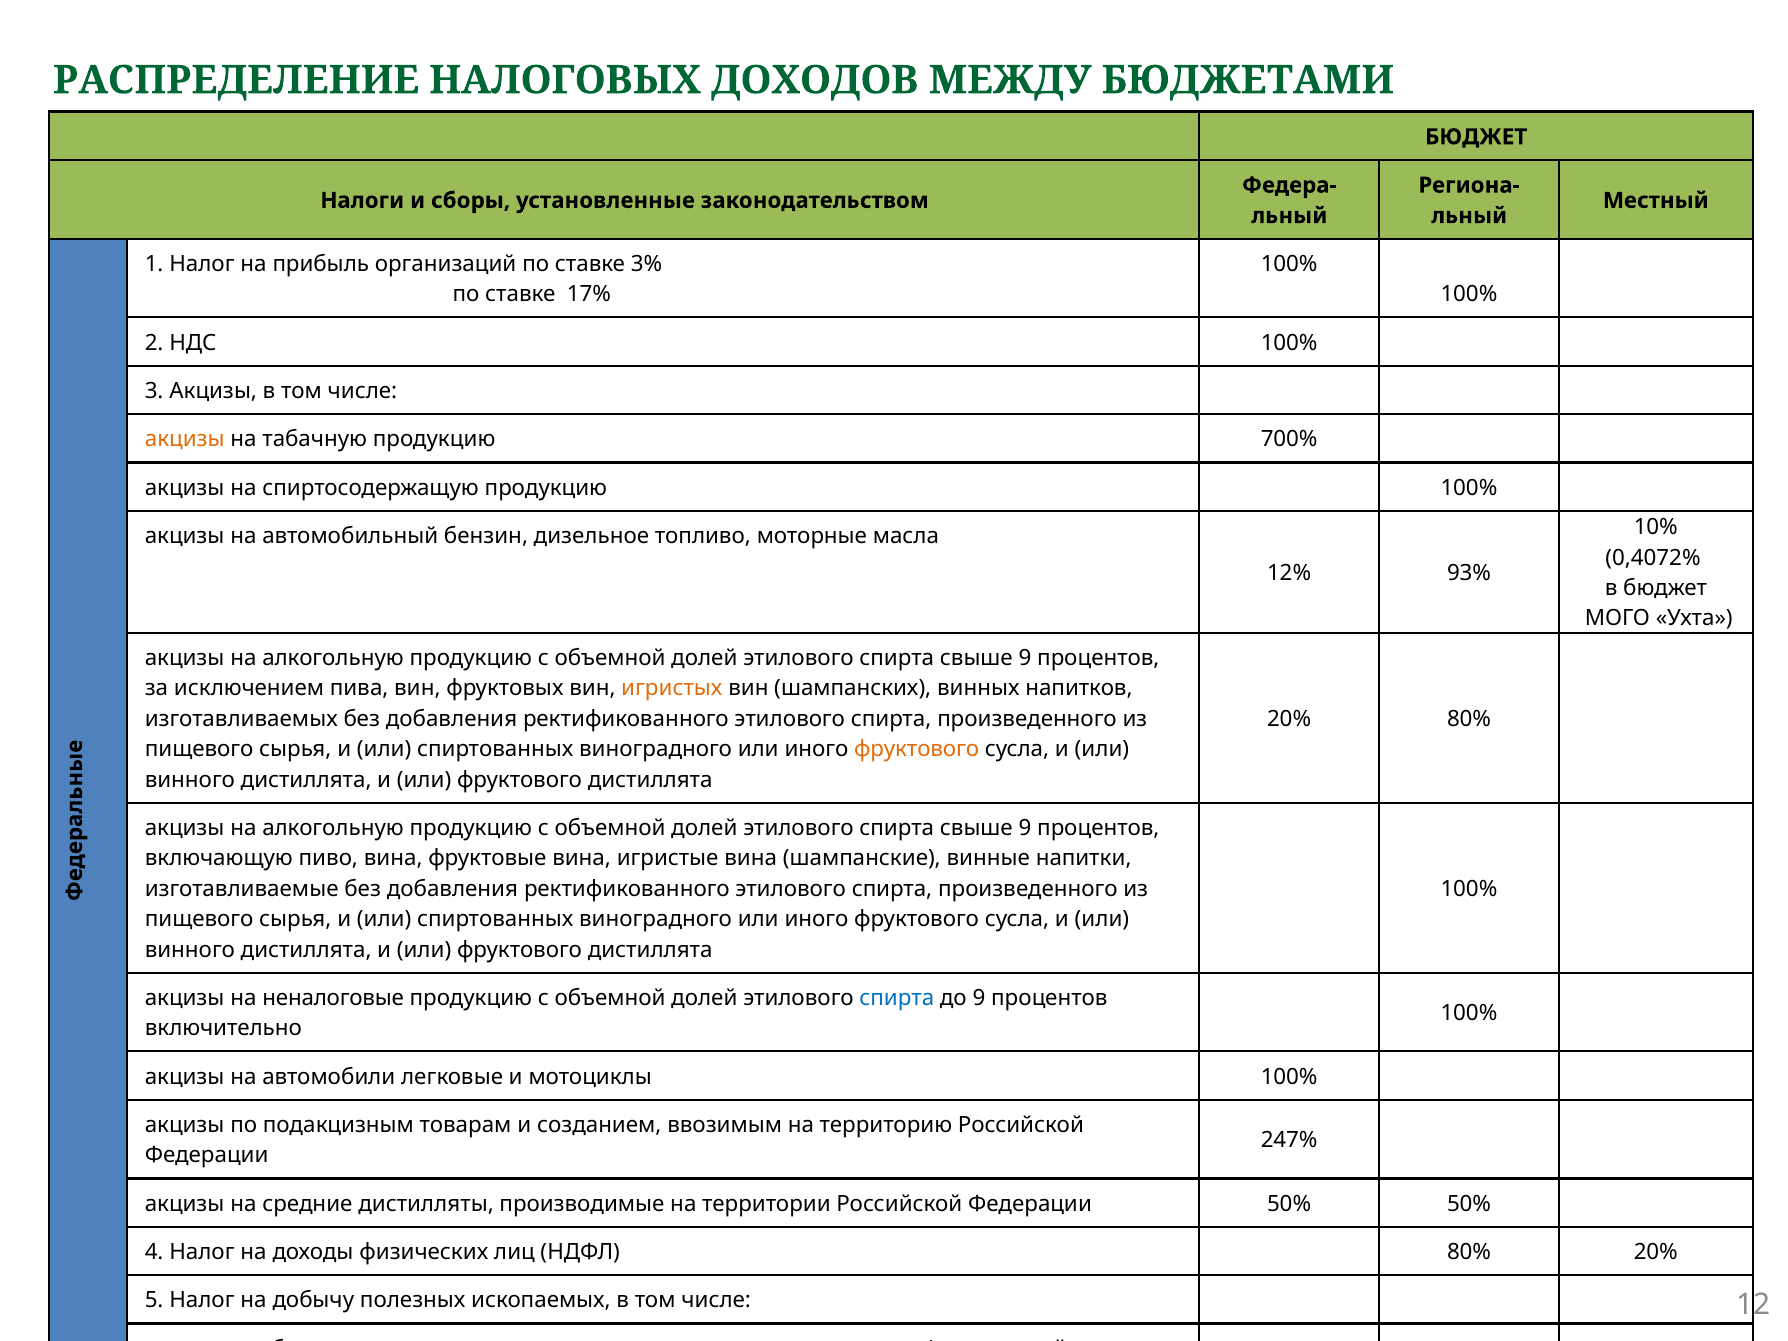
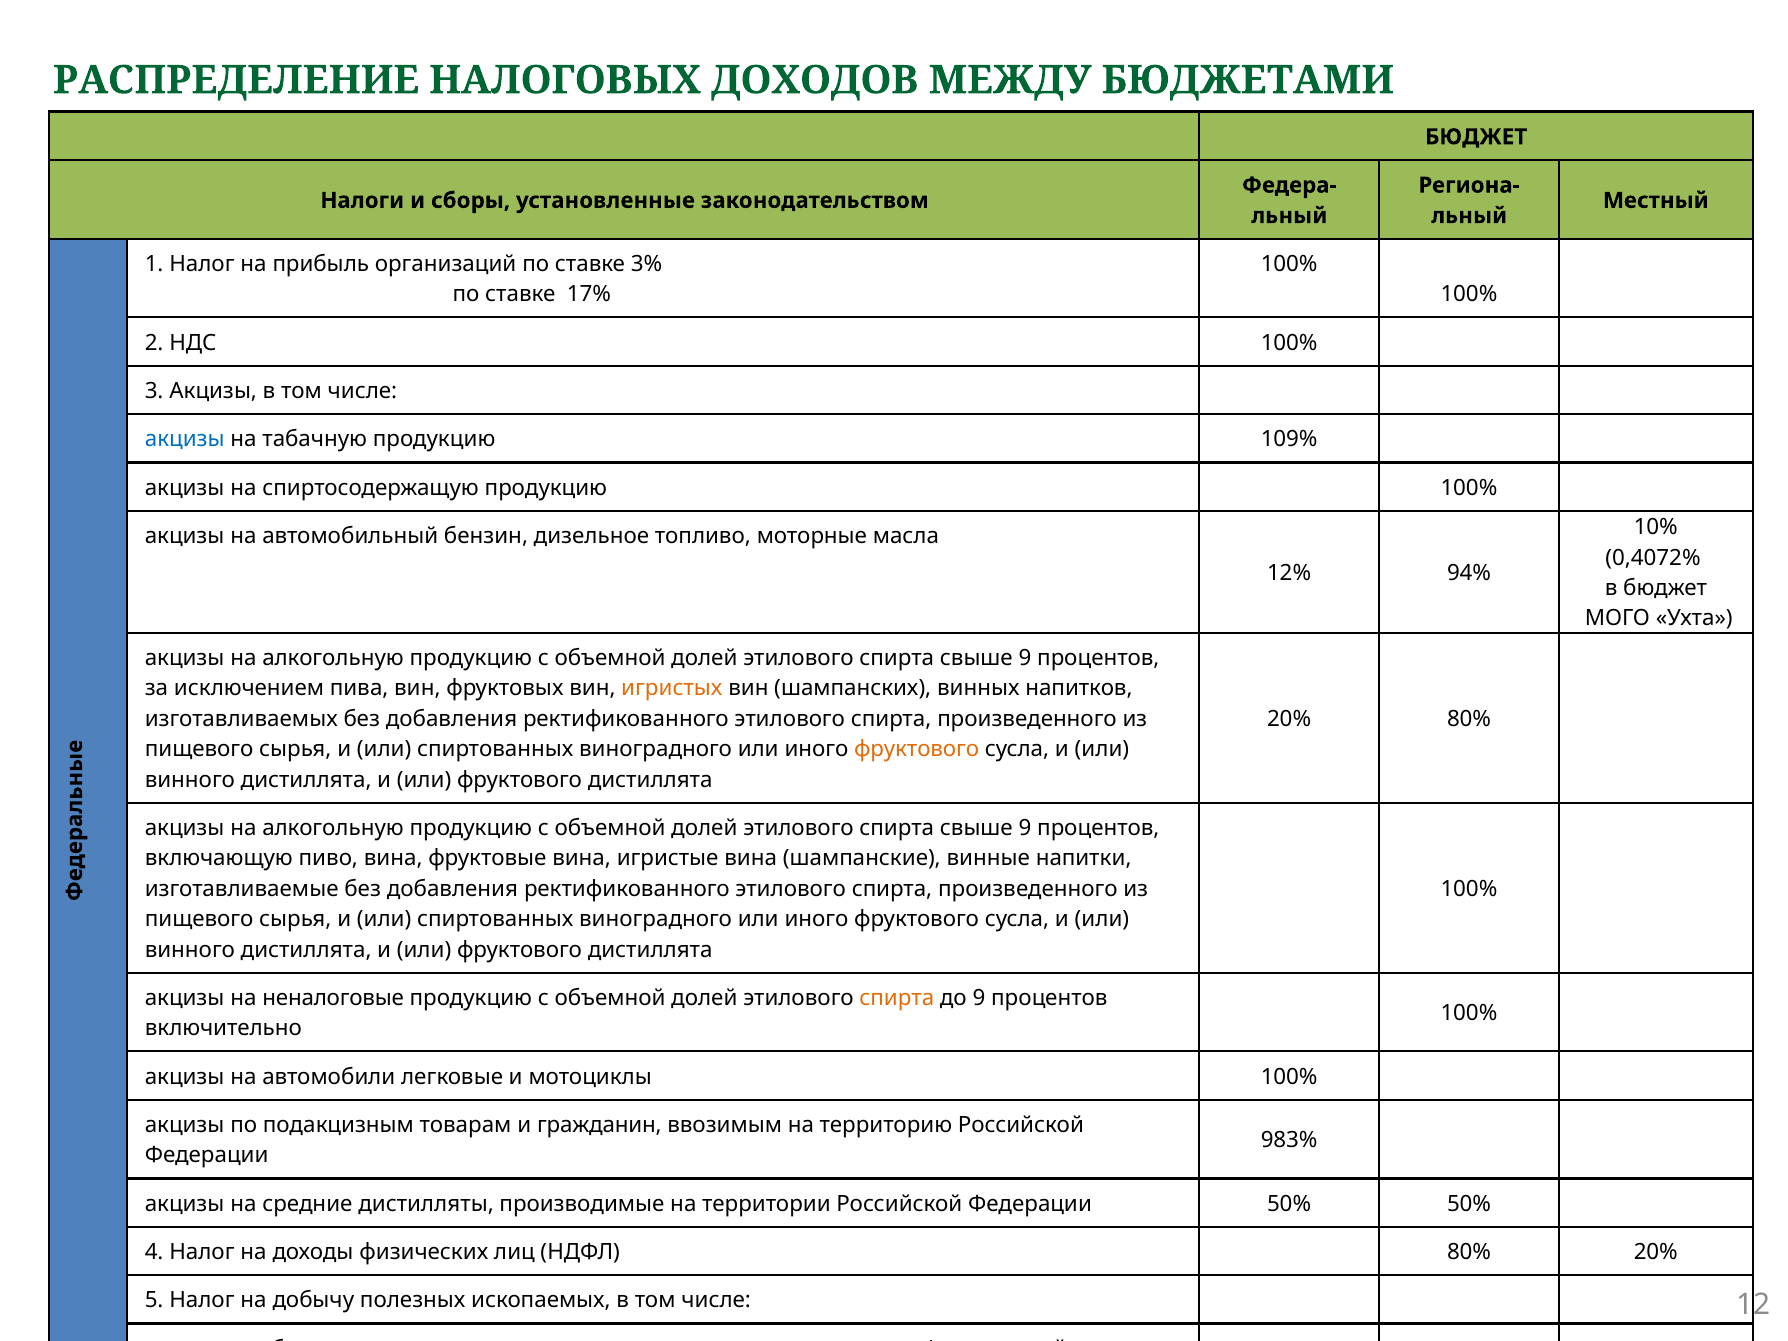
акцизы colour: orange -> blue (185, 440)
700%: 700% -> 109% (1289, 440)
93%: 93% -> 94% (1469, 573)
спирта colour: blue -> orange (897, 998)
созданием: созданием -> гражданин (599, 1125)
247%: 247% -> 983% (1289, 1140)
